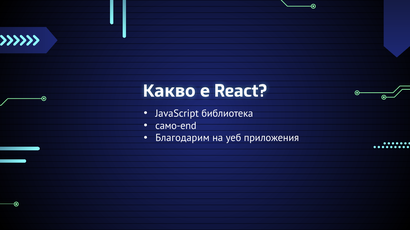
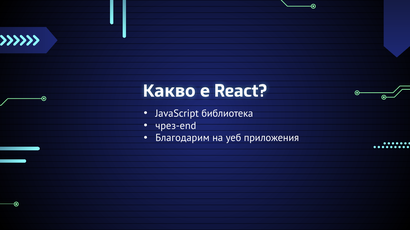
само-end: само-end -> чрез-end (176, 126)
